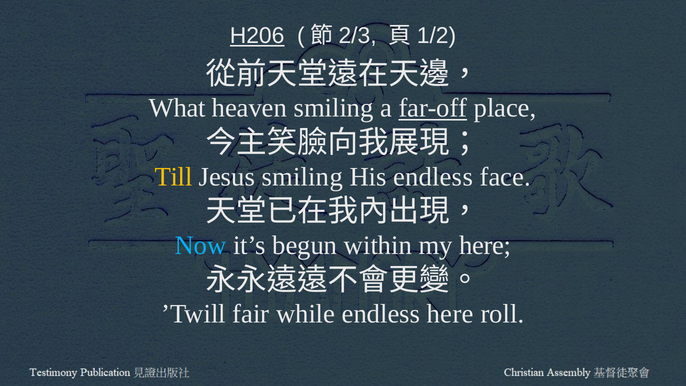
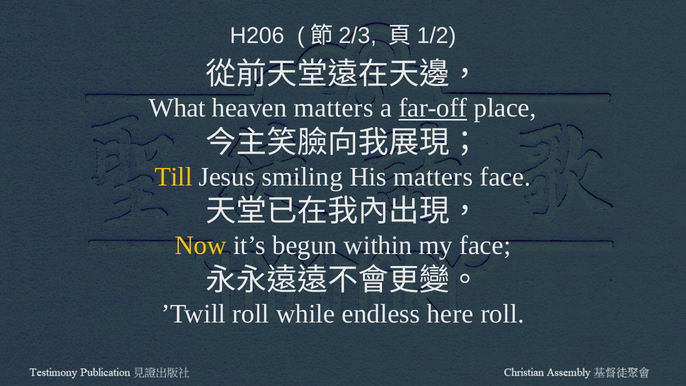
H206 underline: present -> none (257, 36)
heaven smiling: smiling -> matters (334, 108)
His endless: endless -> matters (433, 177)
Now colour: light blue -> yellow (201, 245)
my here: here -> face (485, 245)
’Twill fair: fair -> roll (251, 314)
